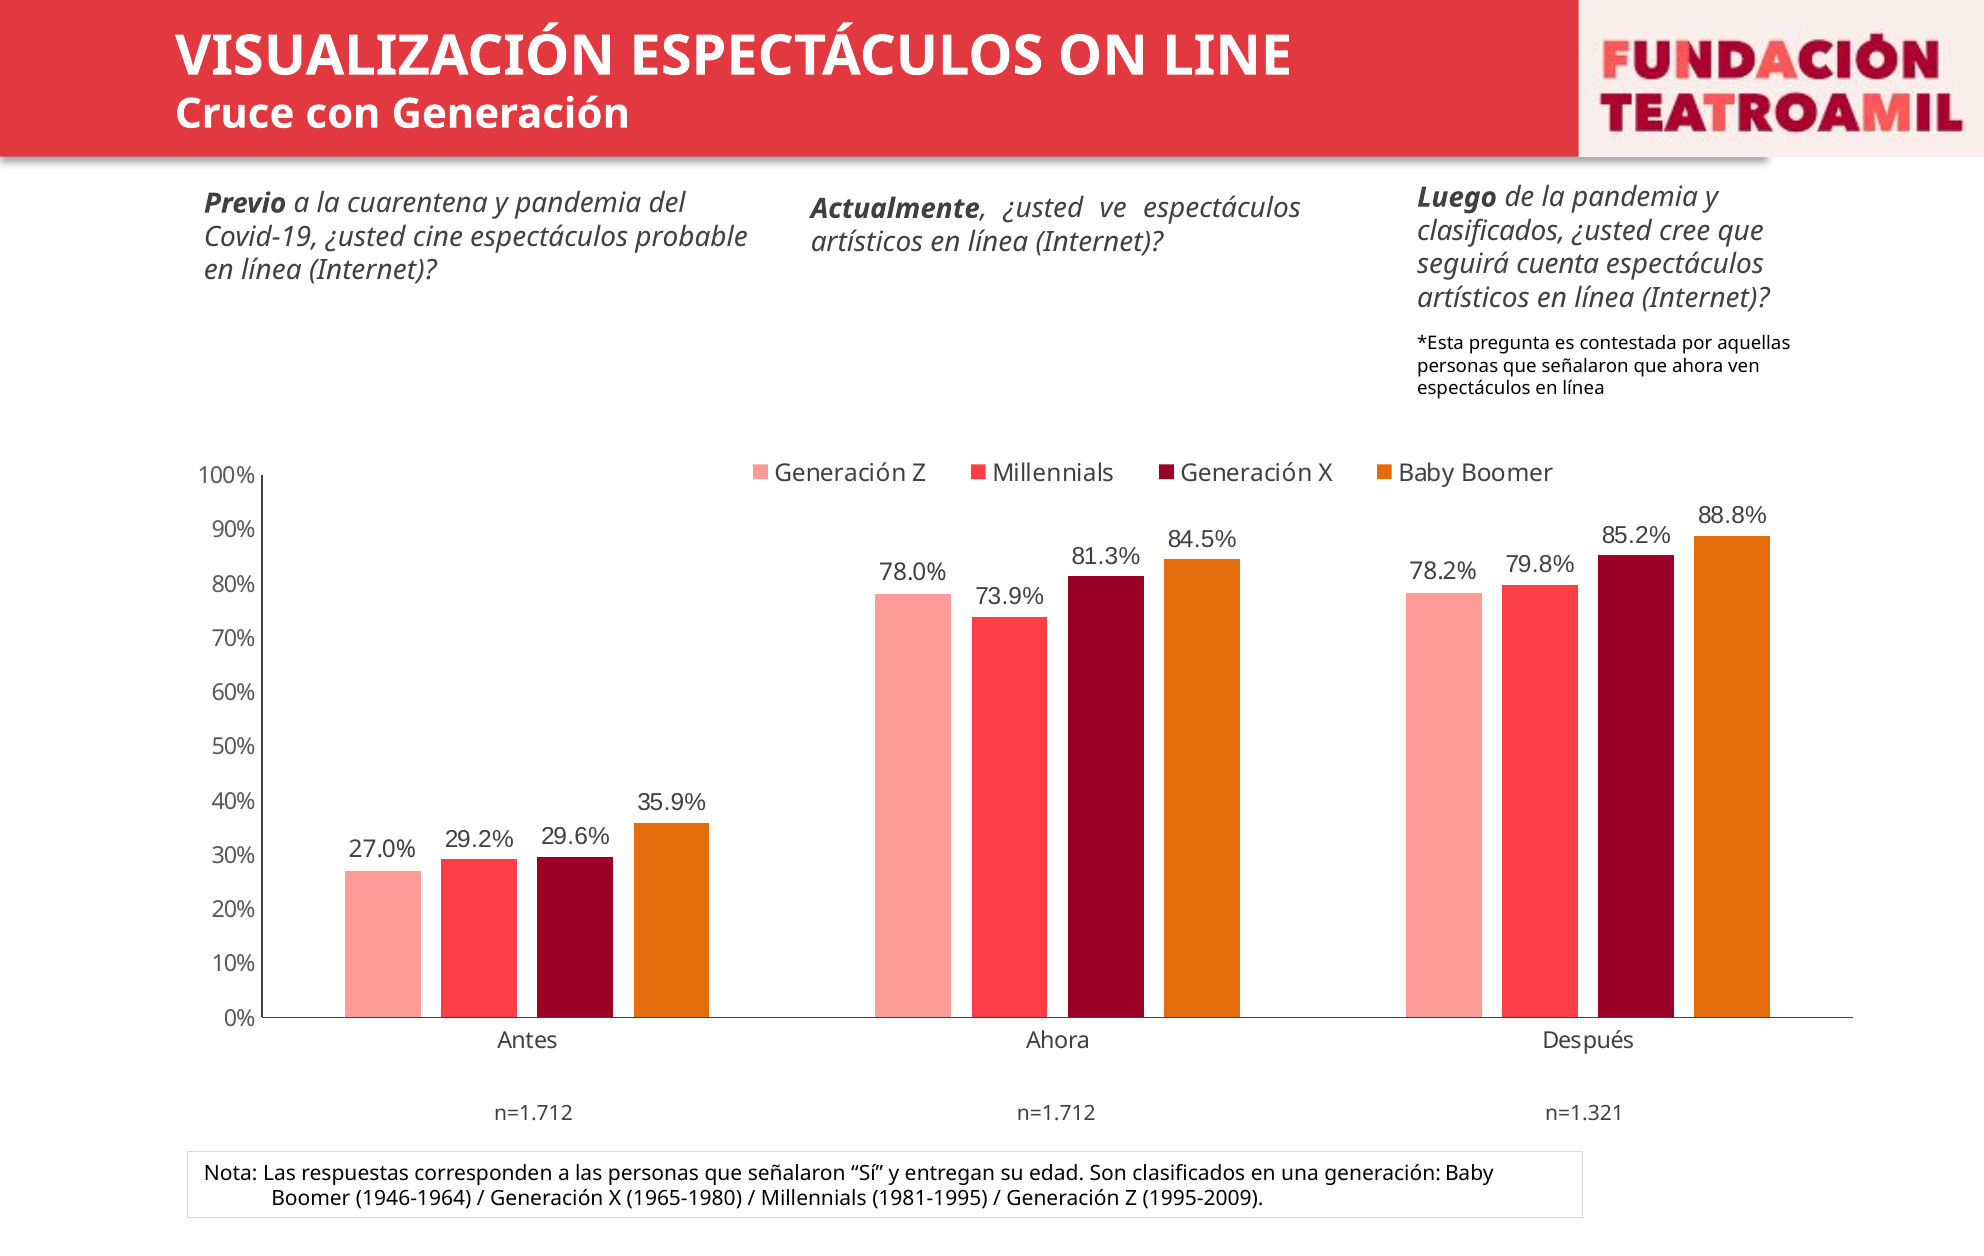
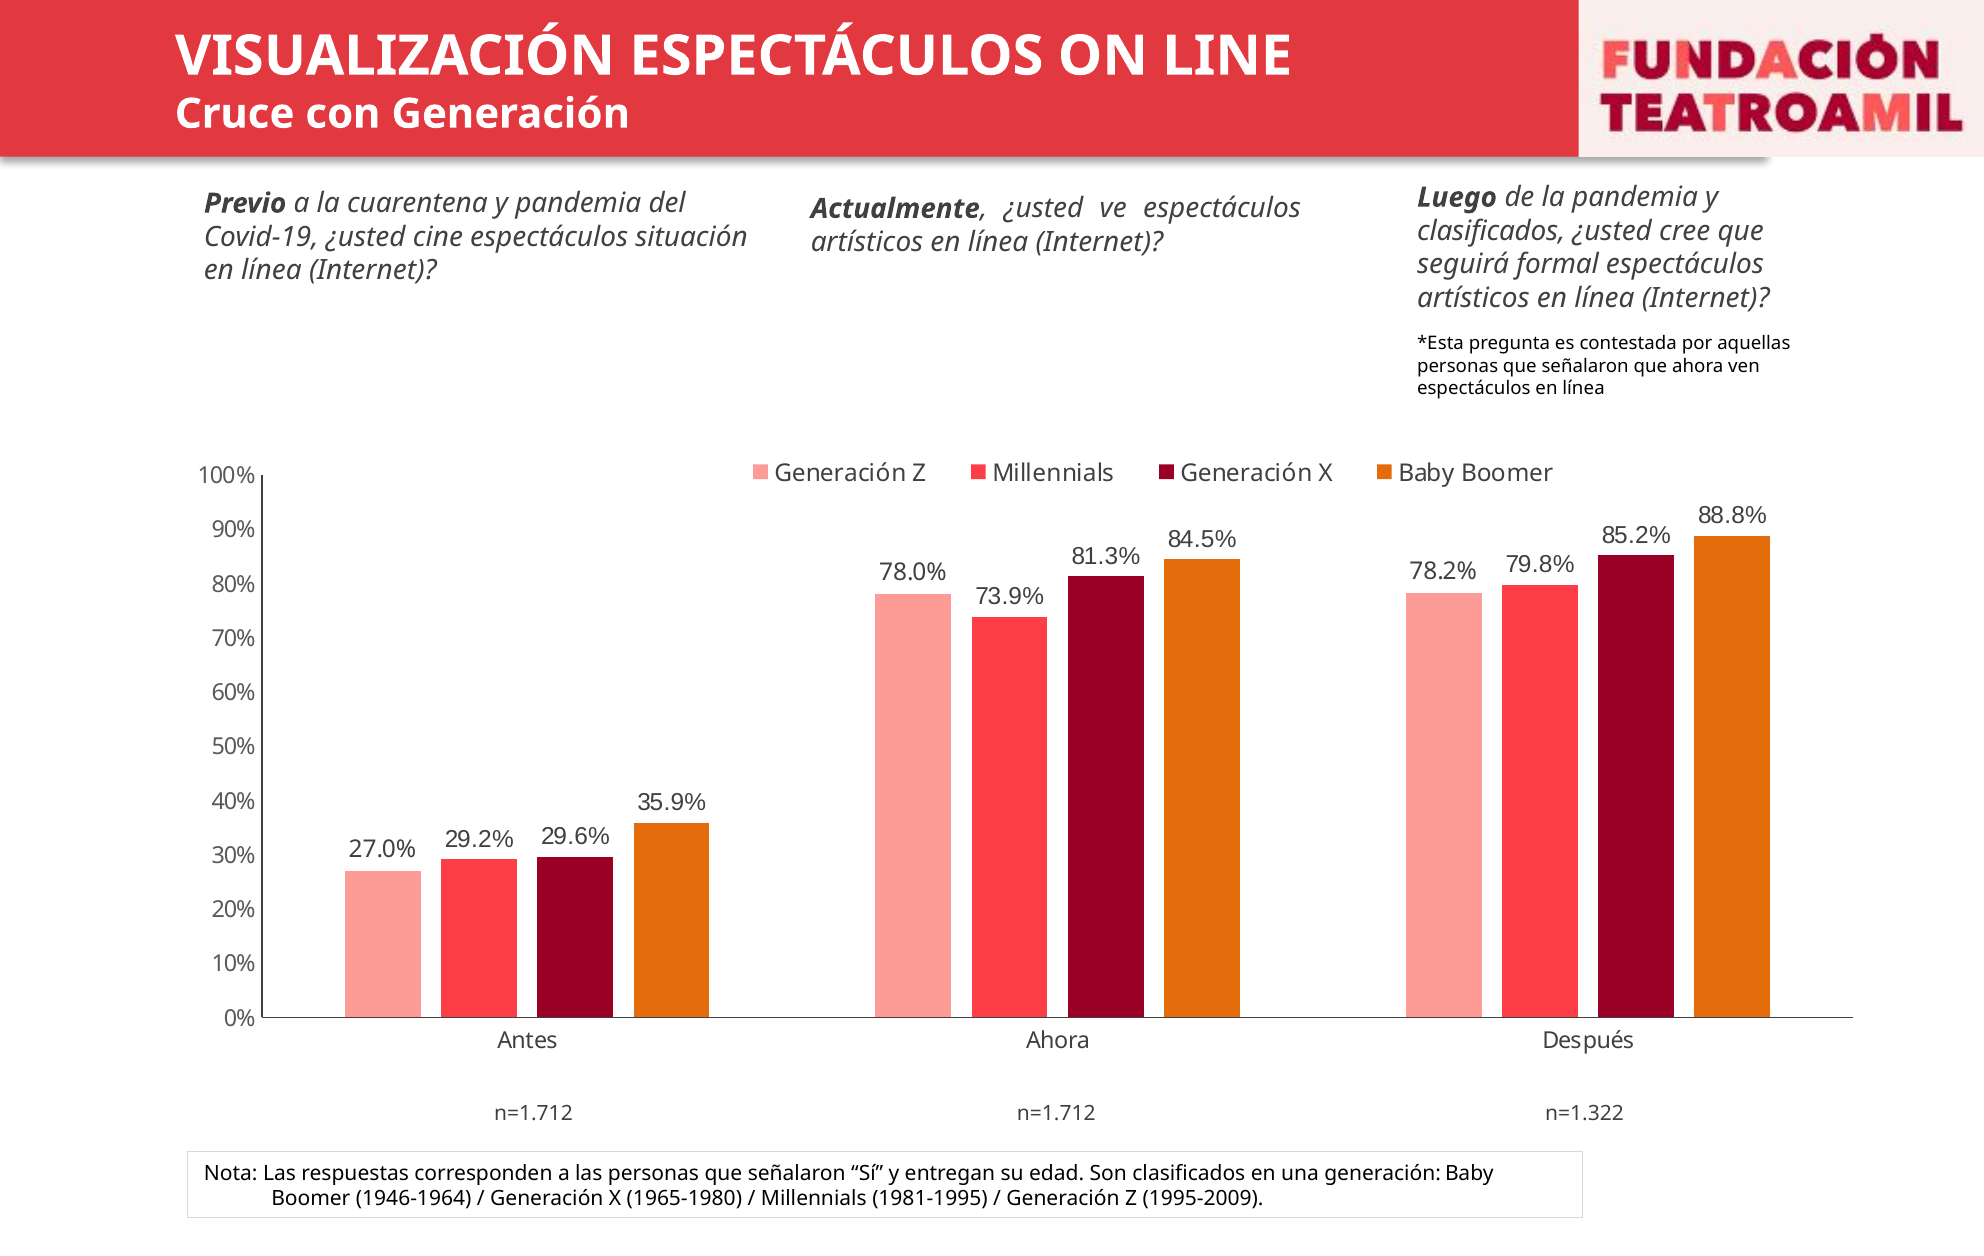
probable: probable -> situación (692, 237)
cuenta: cuenta -> formal (1558, 265)
n=1.321: n=1.321 -> n=1.322 (1585, 1114)
